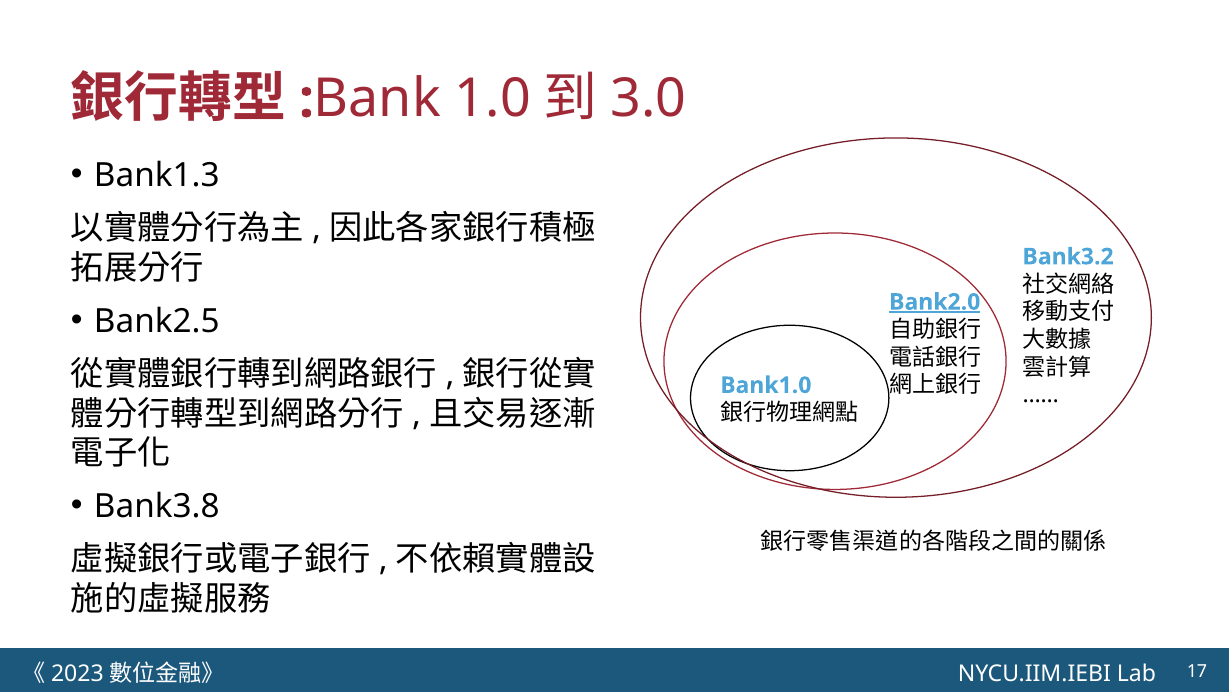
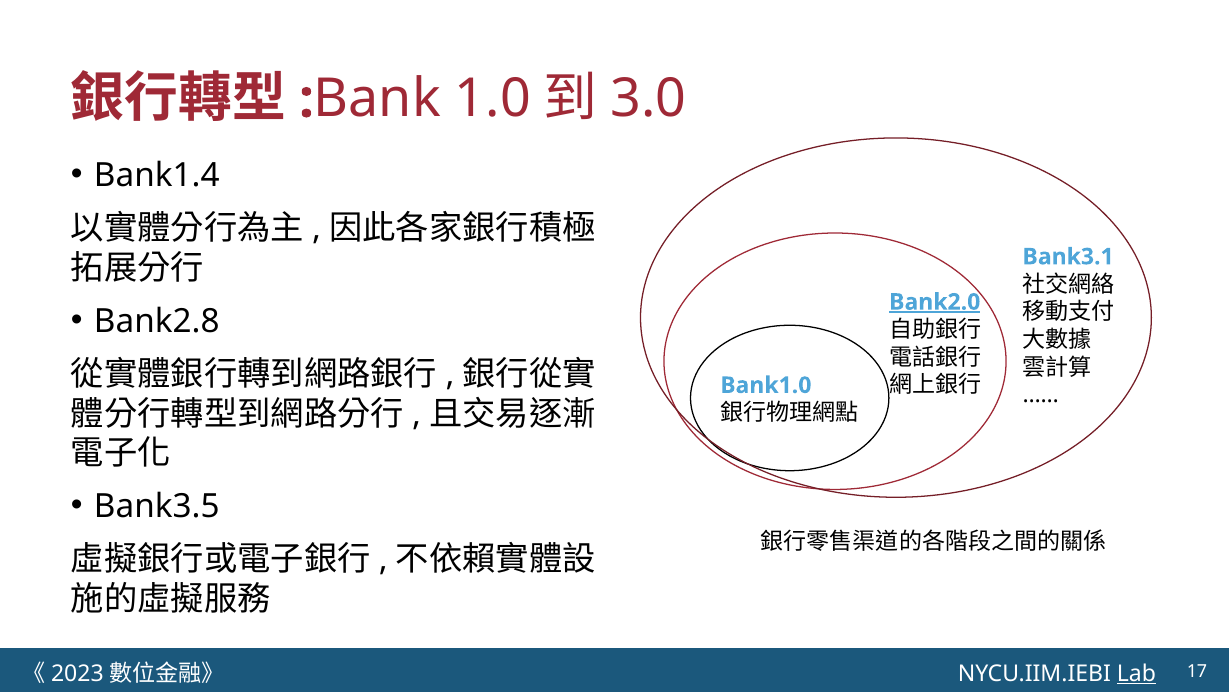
Bank1.3: Bank1.3 -> Bank1.4 (157, 176)
Bank3.2: Bank3.2 -> Bank3.1 (1068, 256)
Bank2.5: Bank2.5 -> Bank2.8 (157, 321)
Bank3.8: Bank3.8 -> Bank3.5 (157, 506)
Lab underline: none -> present (1136, 673)
